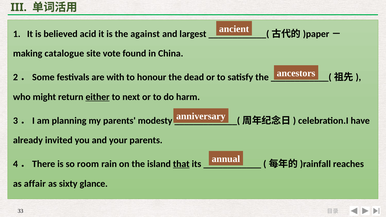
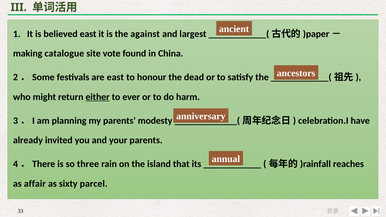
believed acid: acid -> east (88, 34)
are with: with -> east (115, 77)
next: next -> ever (131, 97)
room: room -> three (88, 164)
that underline: present -> none (181, 164)
glance: glance -> parcel (94, 184)
